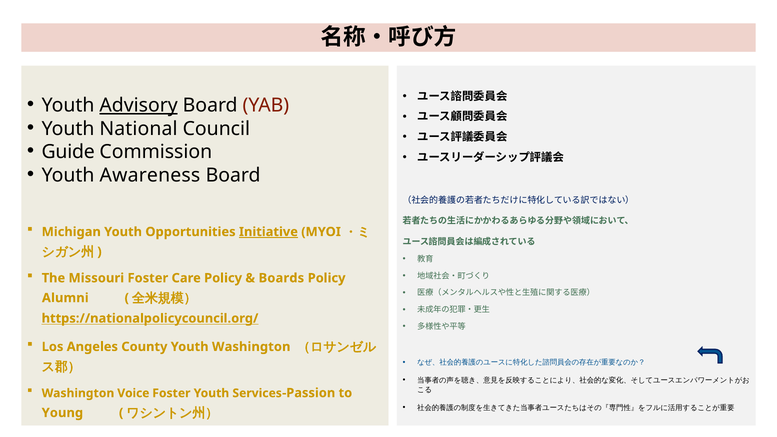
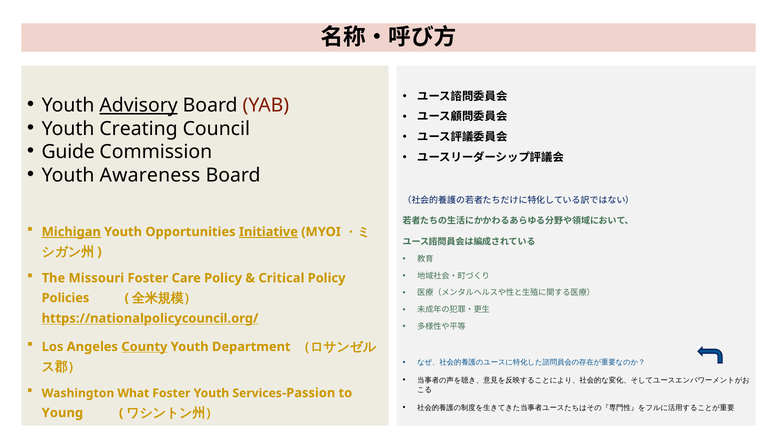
National: National -> Creating (139, 129)
Michigan underline: none -> present (71, 232)
Boards: Boards -> Critical (281, 278)
Alumni: Alumni -> Policies (65, 298)
County underline: none -> present (144, 347)
Youth Washington: Washington -> Department (251, 347)
Voice: Voice -> What (133, 393)
